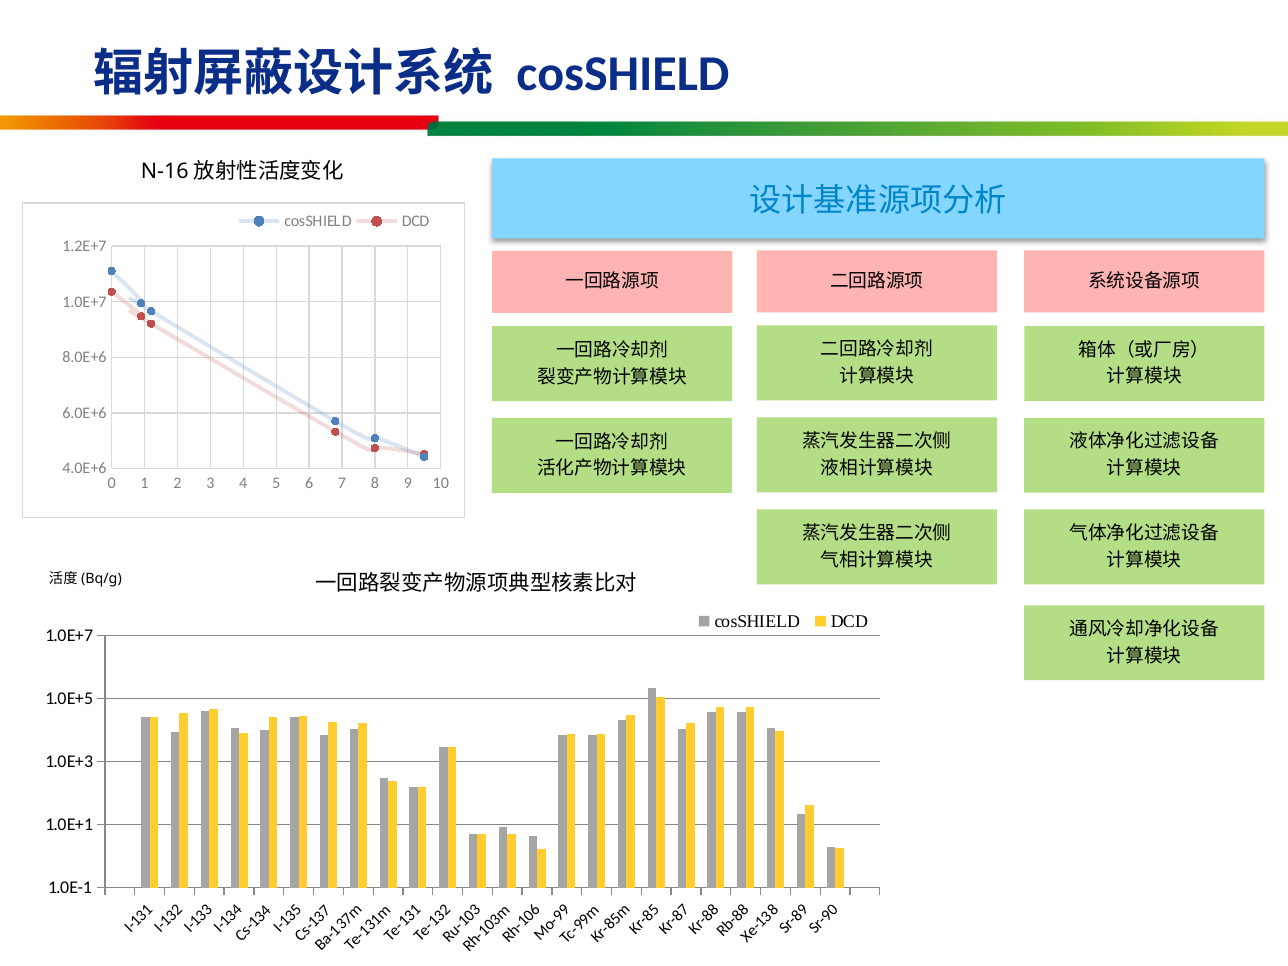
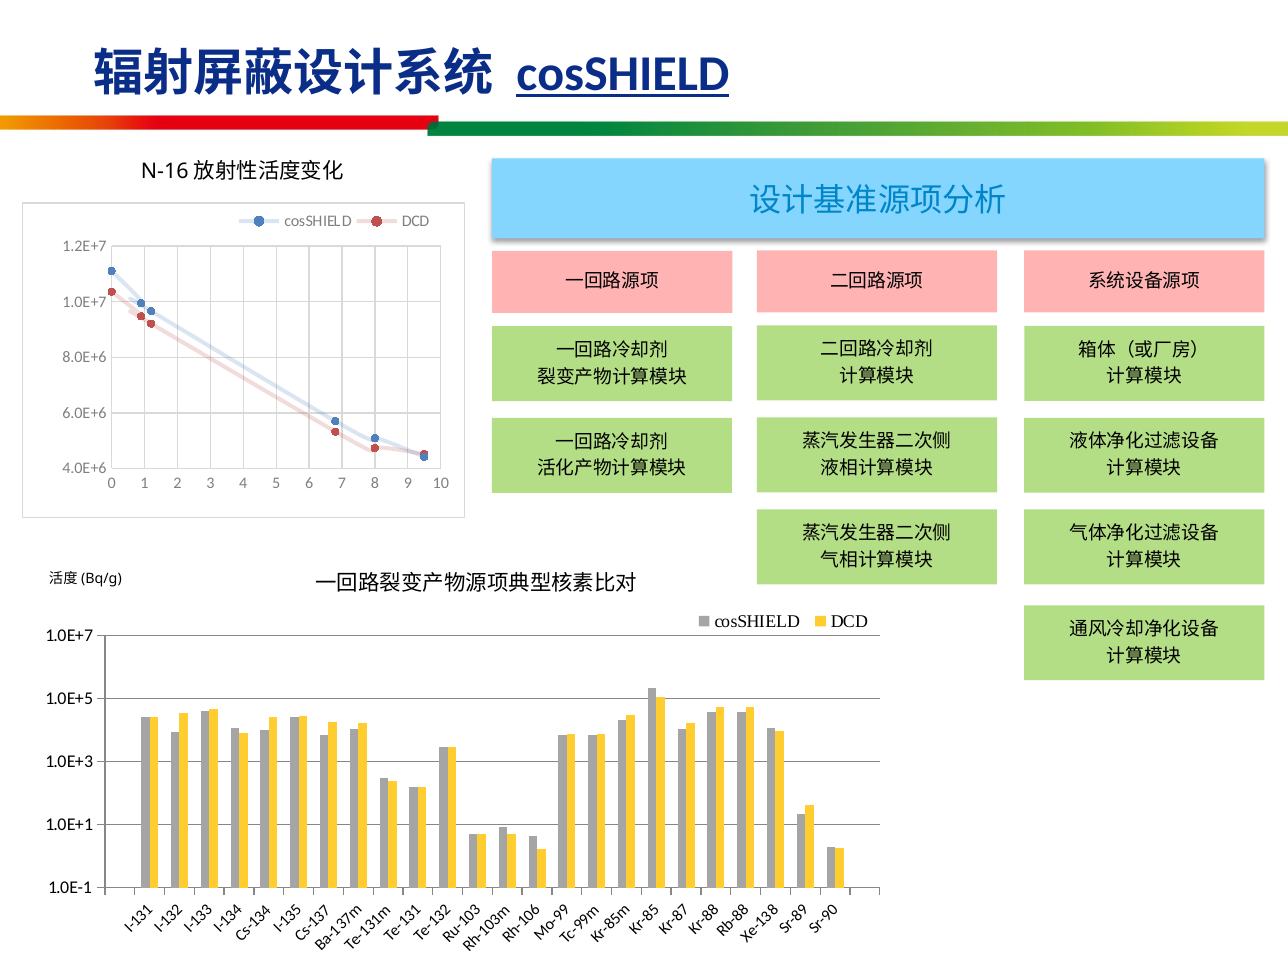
cosSHIELD underline: none -> present (623, 74)
